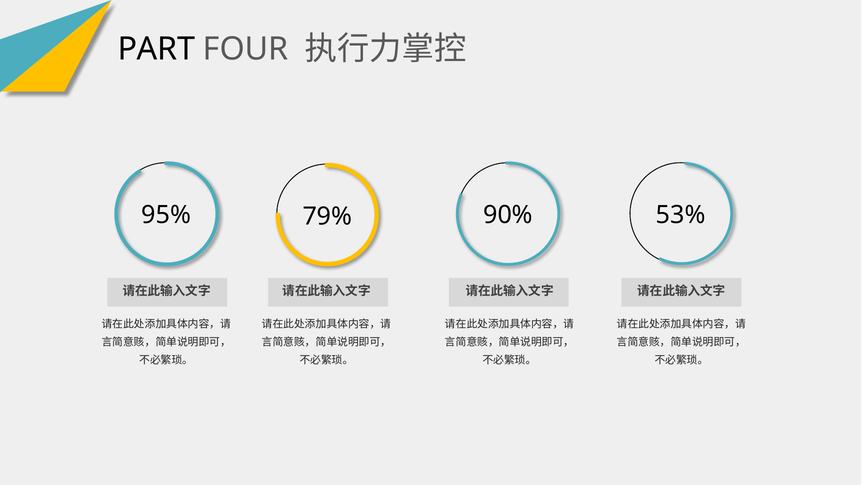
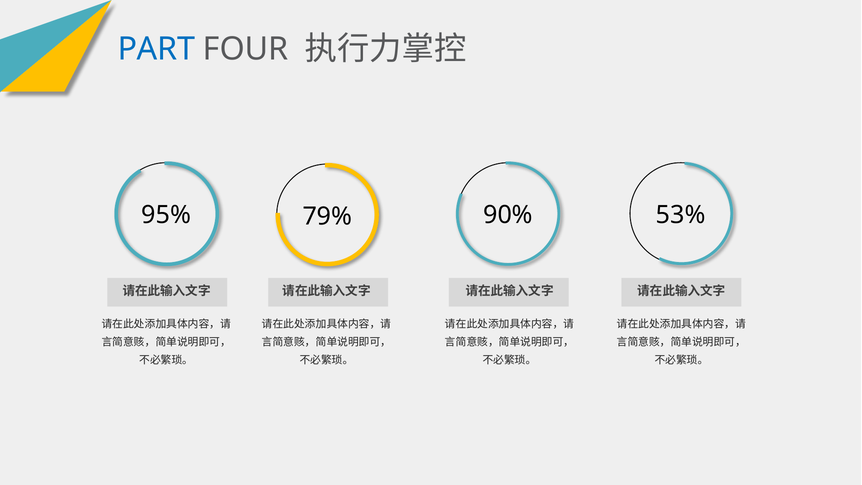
PART colour: black -> blue (156, 49)
